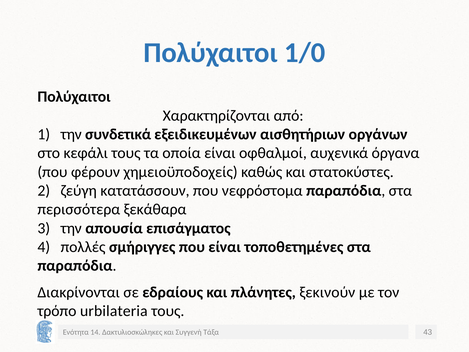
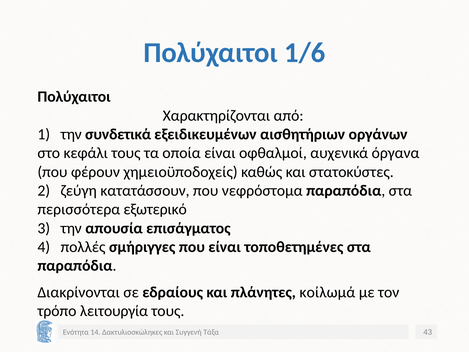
1/0: 1/0 -> 1/6 (305, 53)
ξεκάθαρα: ξεκάθαρα -> εξωτερικό (155, 209)
ξεκινούν: ξεκινούν -> κοίλωμά (327, 292)
urbilateria: urbilateria -> λειτουργία (114, 311)
